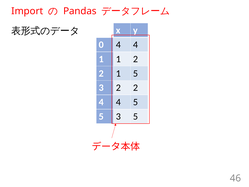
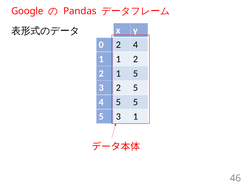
Import: Import -> Google (27, 11)
0 4: 4 -> 2 (118, 45)
3 2 2: 2 -> 5 (135, 88)
4: 4 -> 5 (118, 102)
3 5: 5 -> 1 (135, 116)
